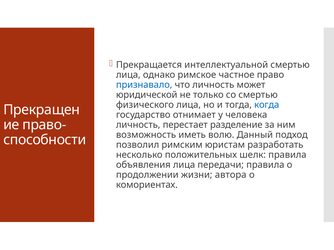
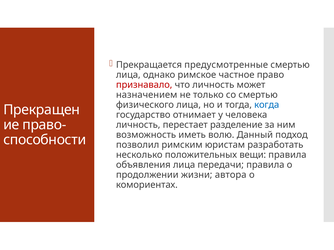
интеллектуальной: интеллектуальной -> предусмотренные (226, 65)
признавало colour: blue -> red (144, 85)
юридической: юридической -> назначением (147, 95)
шелк: шелк -> вещи (253, 155)
